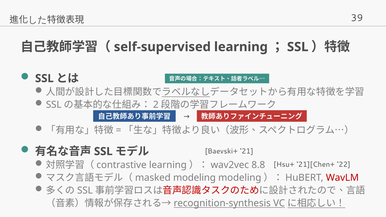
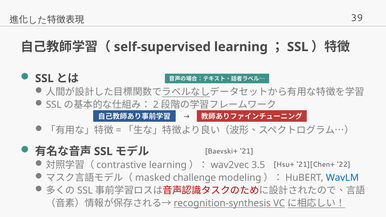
8.8: 8.8 -> 3.5 (258, 165)
modeling: modeling -> challenge (194, 178)
WavLM colour: red -> blue (342, 178)
